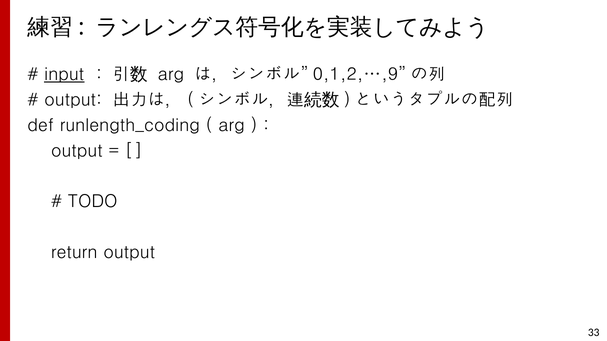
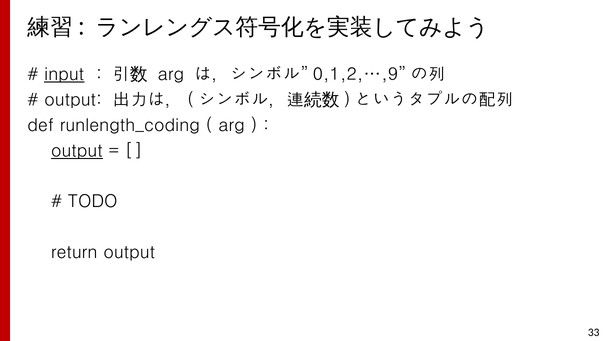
output underline: none -> present (77, 151)
